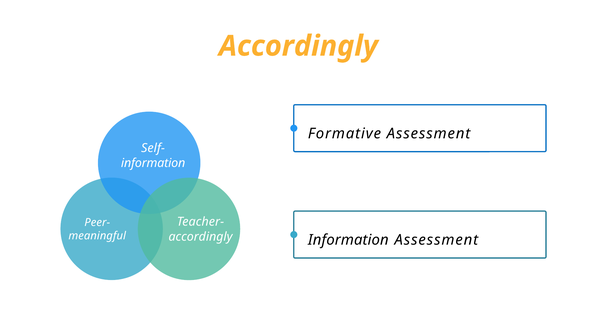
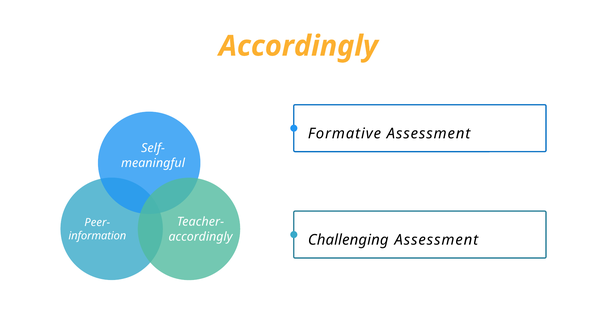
information: information -> meaningful (153, 163)
meaningful: meaningful -> information (97, 236)
Information: Information -> Challenging (348, 240)
